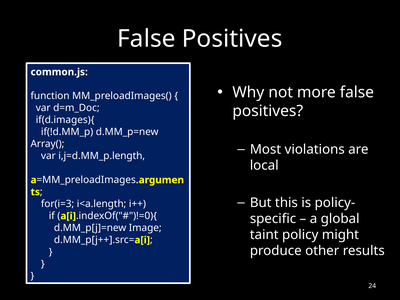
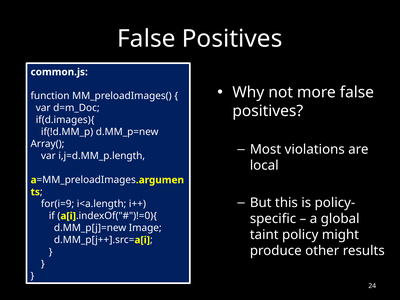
for(i=3: for(i=3 -> for(i=9 (58, 204)
